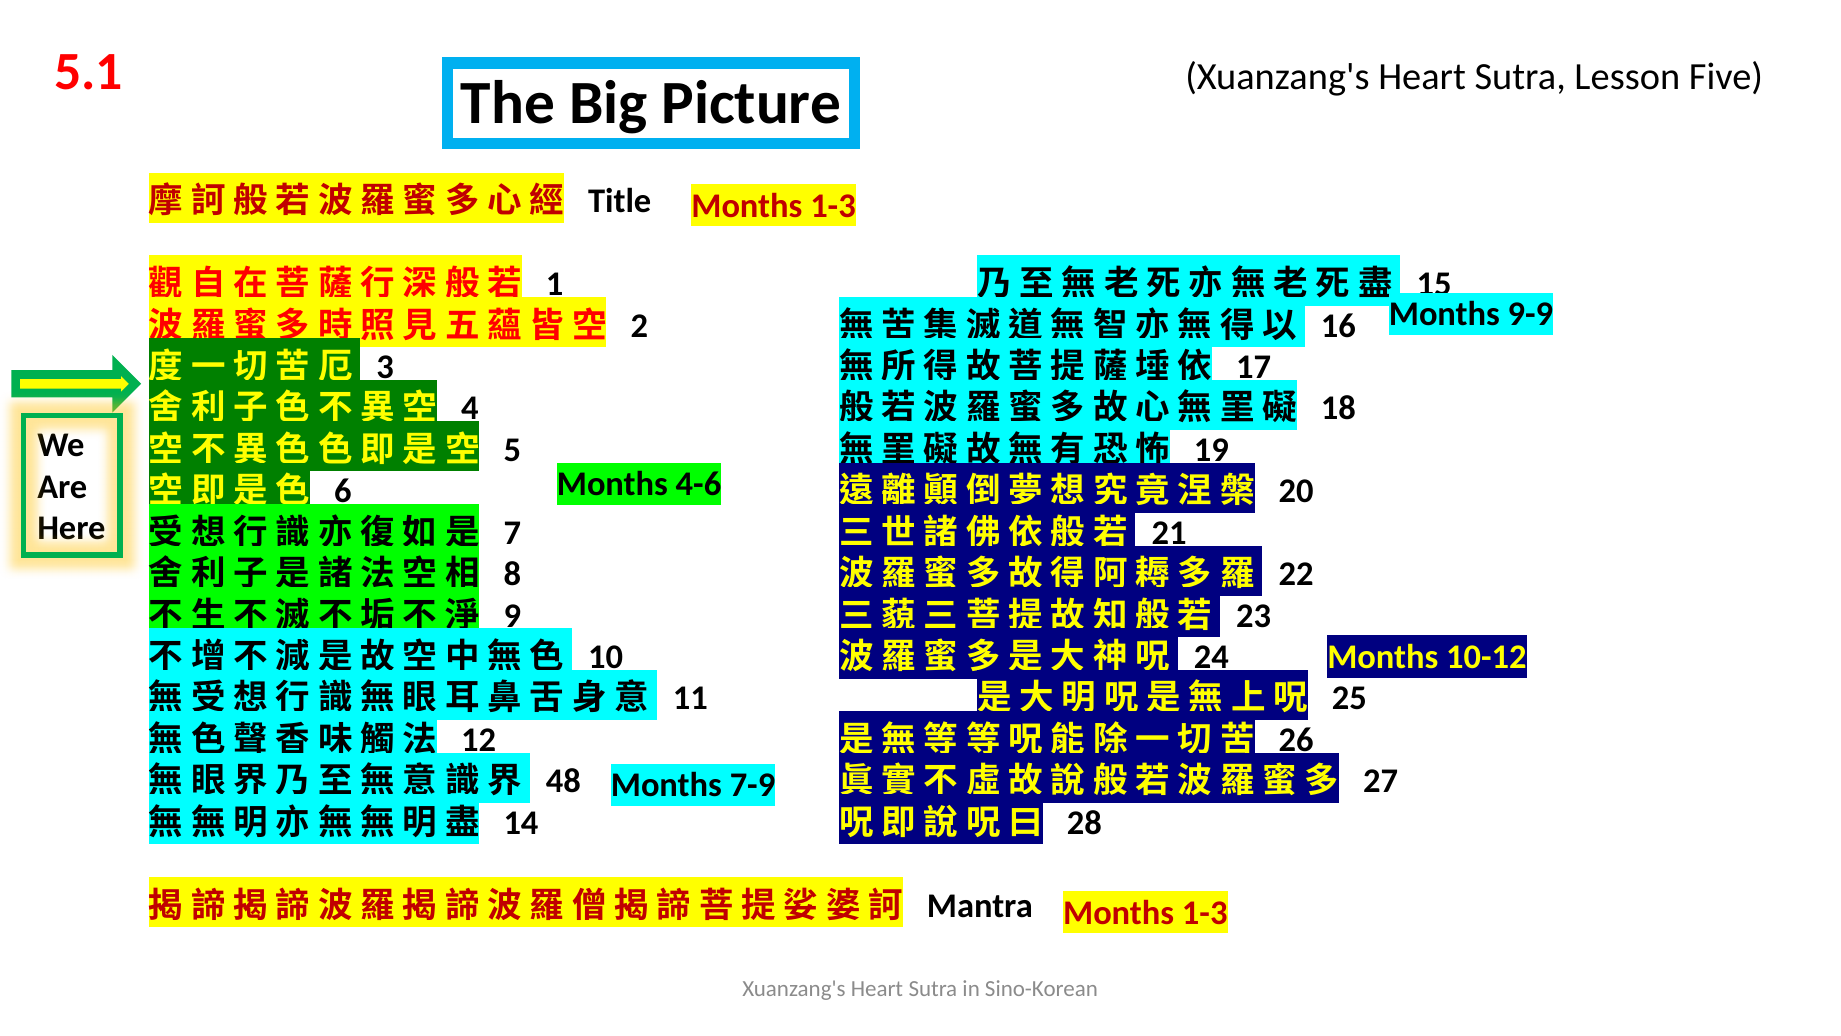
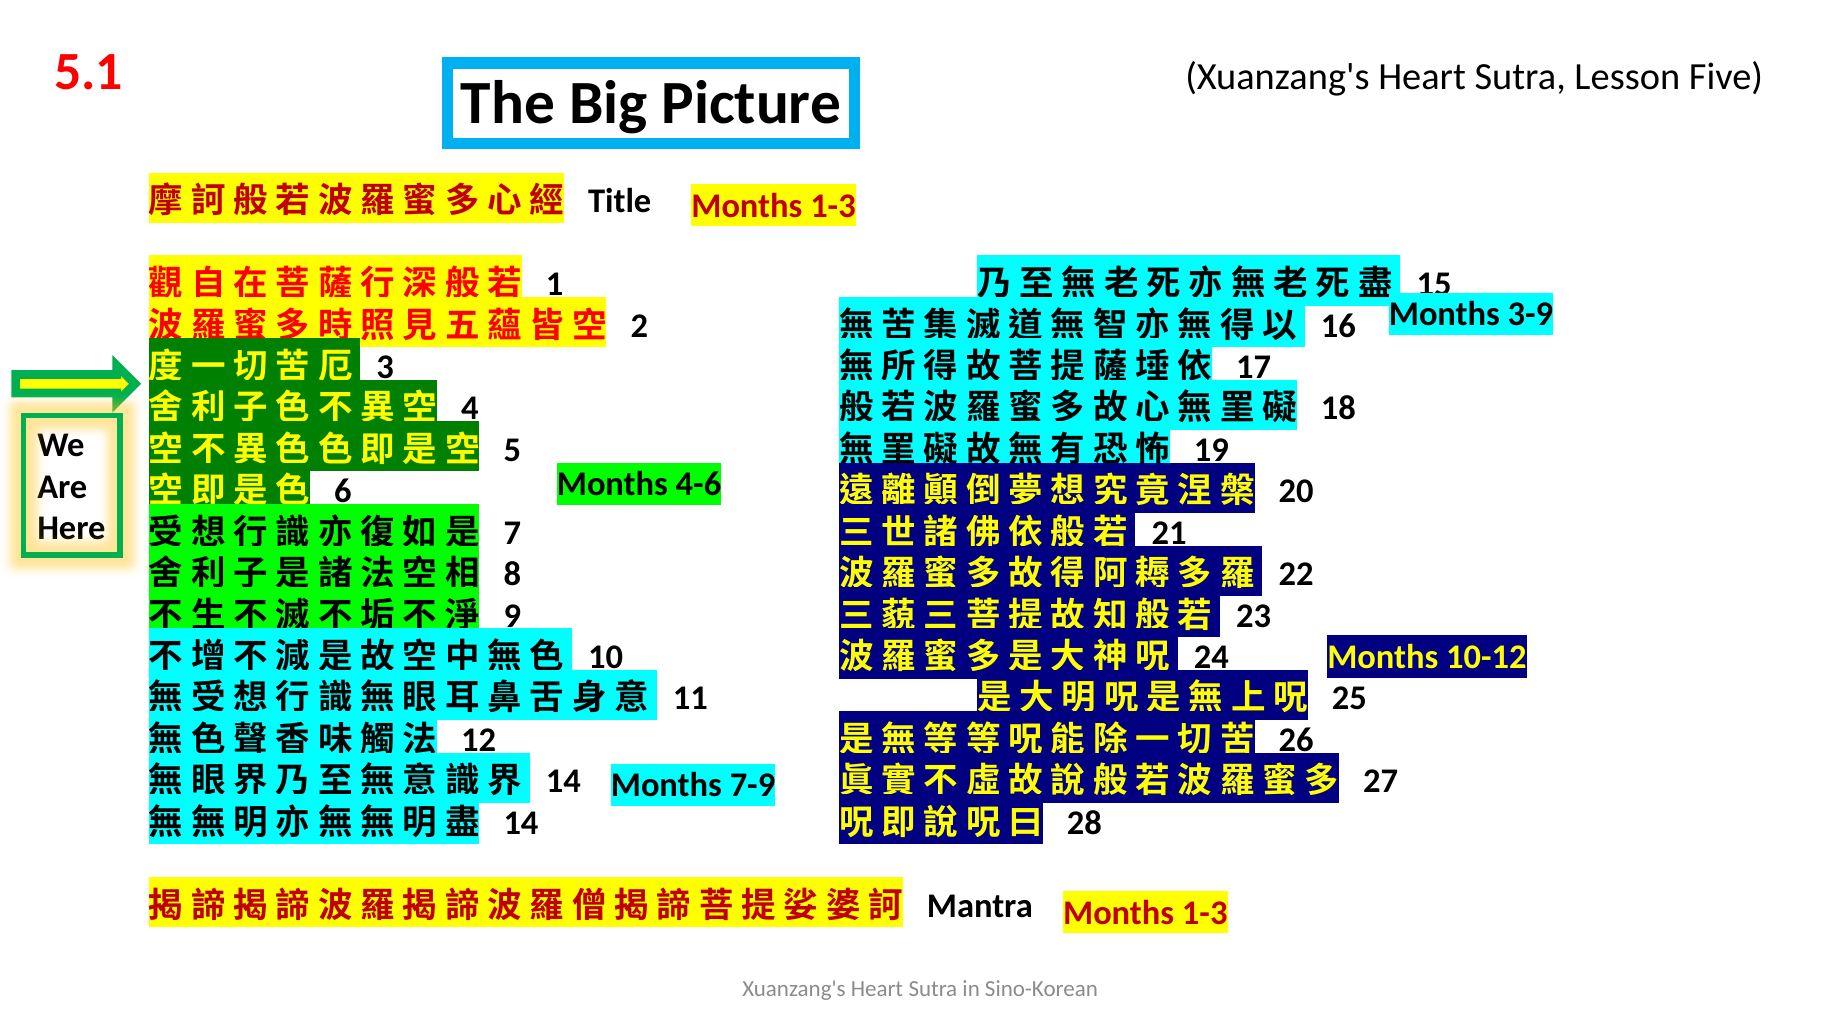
9-9: 9-9 -> 3-9 (1530, 314)
48: 48 -> 14 (563, 781)
